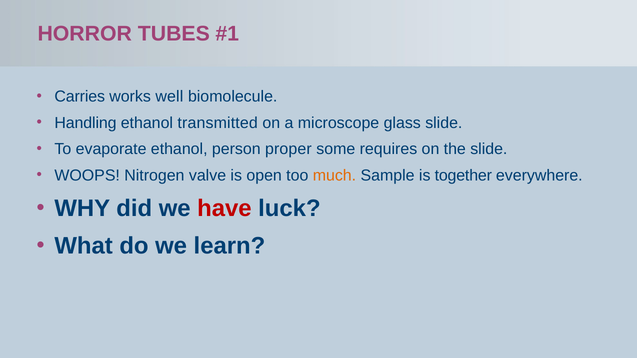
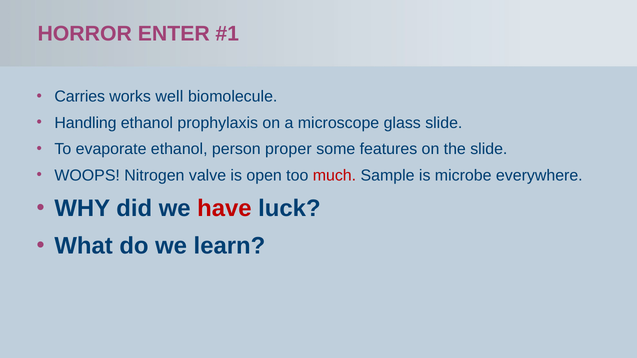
TUBES: TUBES -> ENTER (174, 34)
transmitted: transmitted -> prophylaxis (218, 123)
requires: requires -> features (388, 149)
much colour: orange -> red (334, 175)
together: together -> microbe (463, 175)
